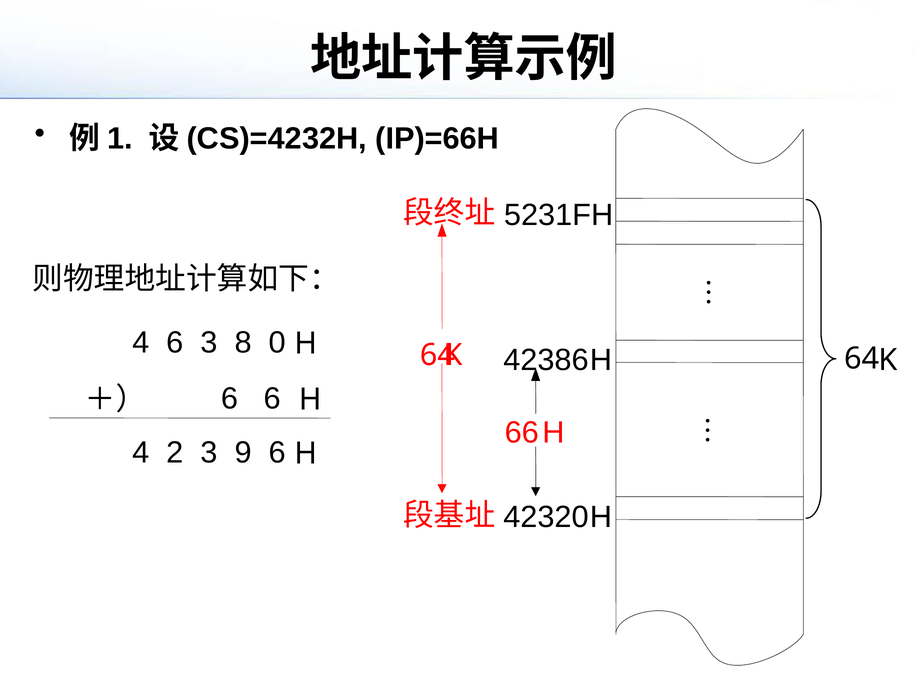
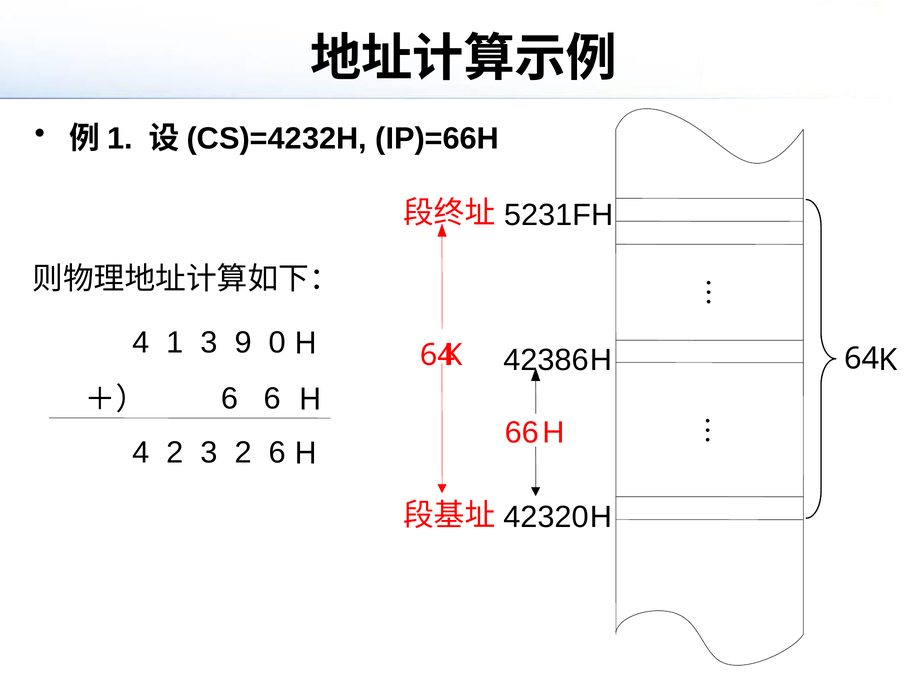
4 6: 6 -> 1 (175, 343)
8: 8 -> 9 (243, 343)
3 9: 9 -> 2 (243, 453)
